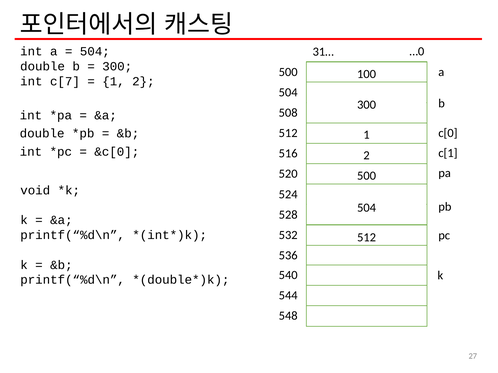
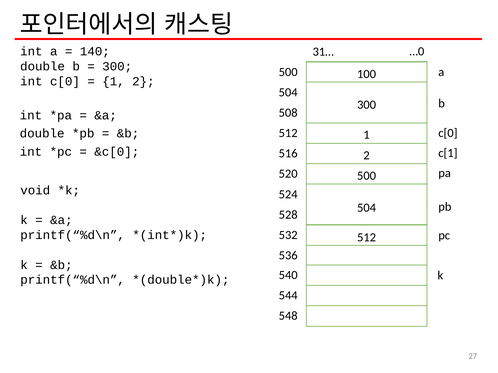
504: 504 -> 140 (95, 52)
int c[7: c[7 -> c[0 (65, 81)
